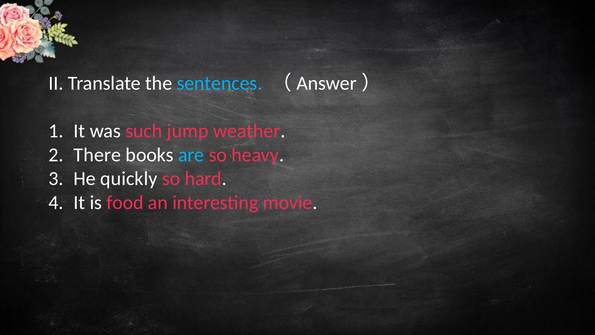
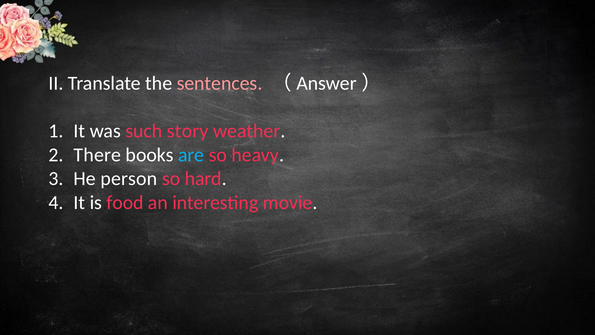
sentences colour: light blue -> pink (220, 83)
jump: jump -> story (188, 131)
quickly: quickly -> person (129, 179)
